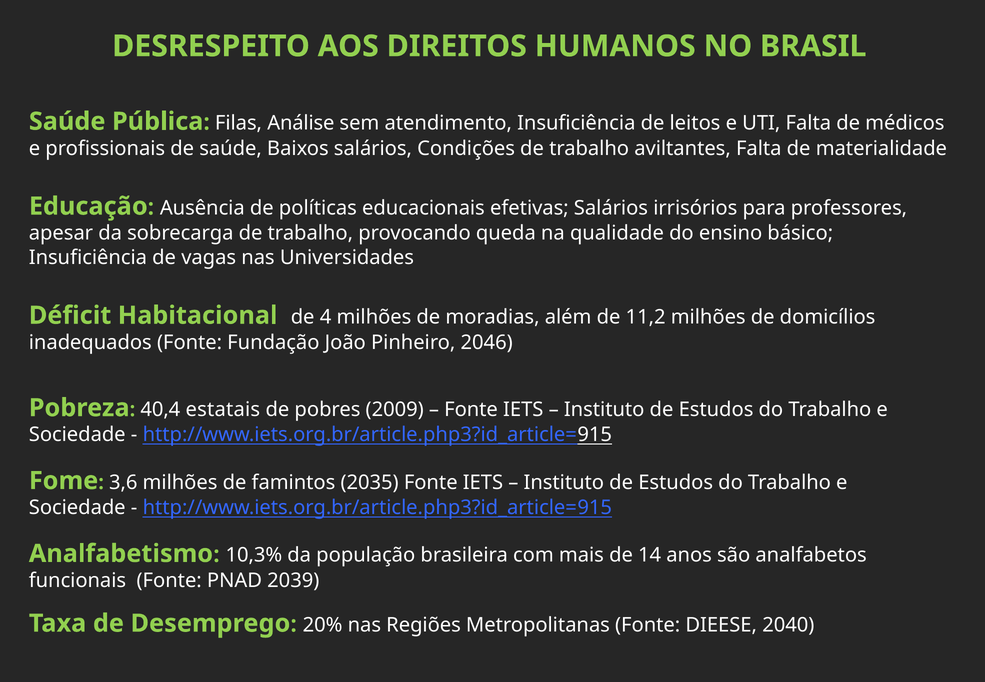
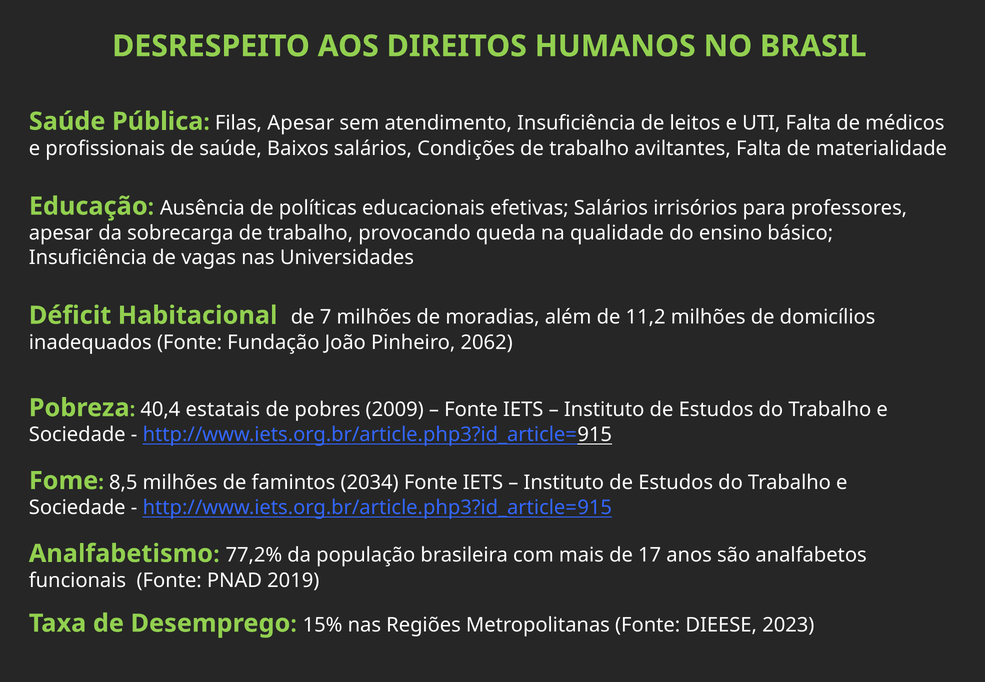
Filas Análise: Análise -> Apesar (301, 123)
4: 4 -> 7 (326, 317)
2046: 2046 -> 2062 (487, 342)
3,6: 3,6 -> 8,5 (123, 482)
2035: 2035 -> 2034 (370, 482)
10,3%: 10,3% -> 77,2% (254, 555)
14: 14 -> 17 (650, 555)
2039: 2039 -> 2019 (293, 581)
20%: 20% -> 15% (323, 625)
2040: 2040 -> 2023 (788, 625)
